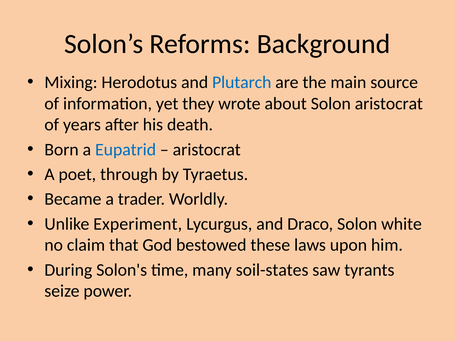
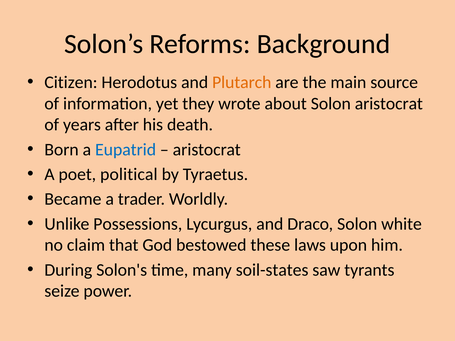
Mixing: Mixing -> Citizen (71, 82)
Plutarch colour: blue -> orange (242, 82)
through: through -> political (129, 174)
Experiment: Experiment -> Possessions (138, 224)
